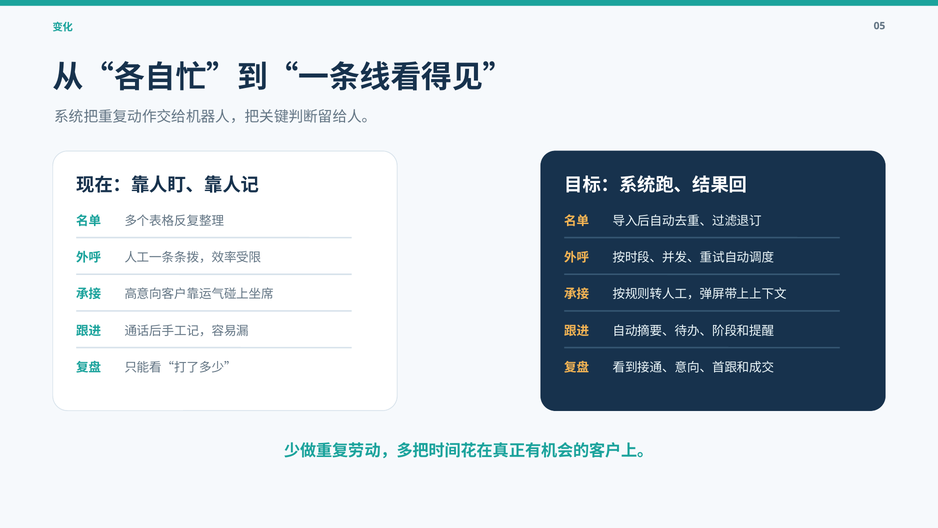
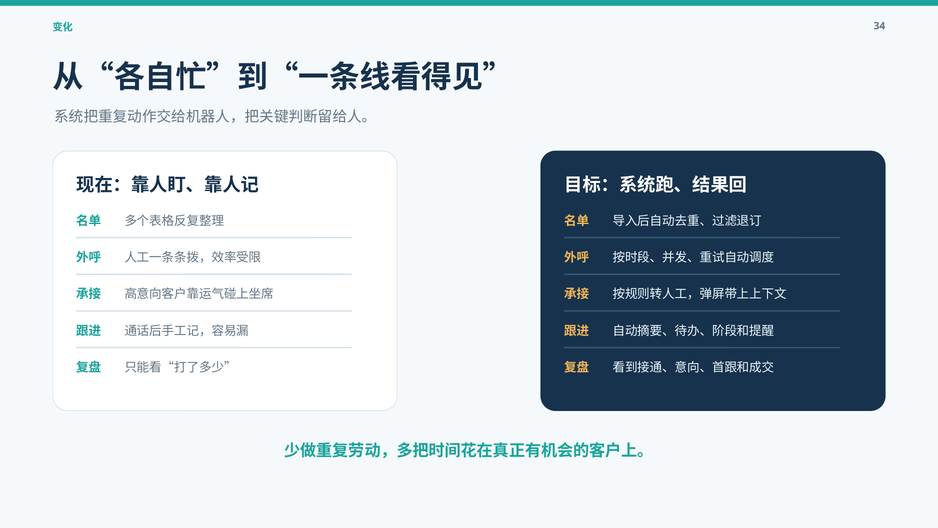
05: 05 -> 34 (879, 26)
